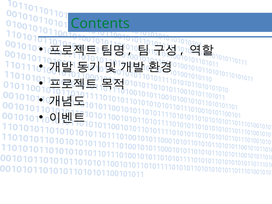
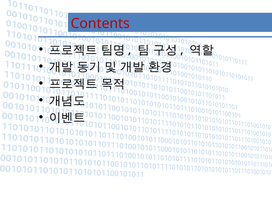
Contents colour: green -> red (100, 23)
